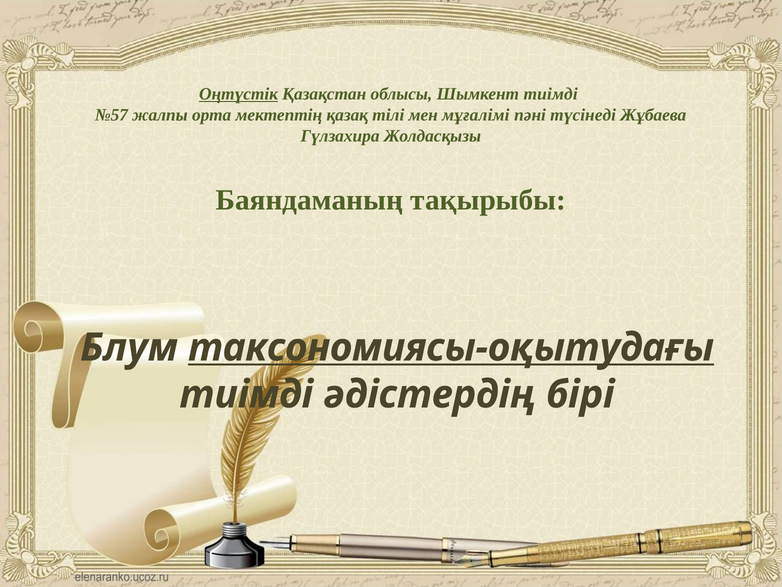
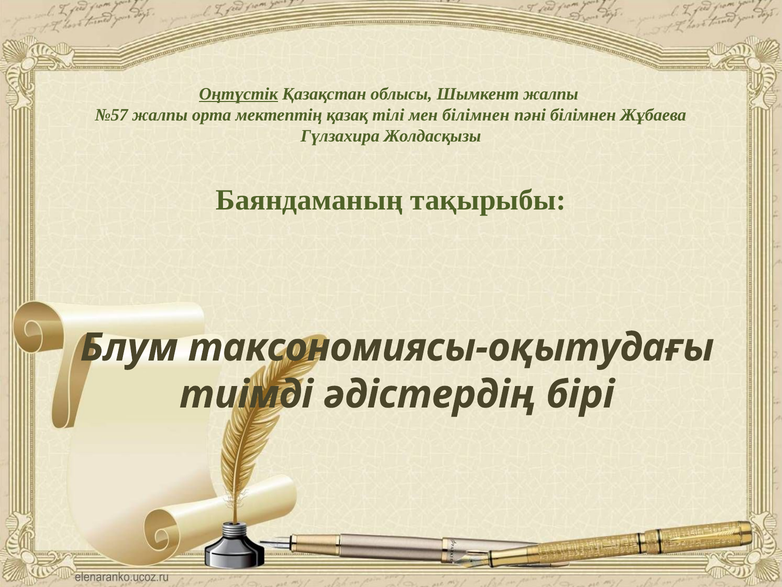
Шымкент тиімді: тиімді -> жалпы (551, 94)
мен мұғалімі: мұғалімі -> білімнен (476, 115)
пәні түсінеді: түсінеді -> білімнен (583, 115)
таксономиясы-оқытудағы underline: present -> none (451, 347)
